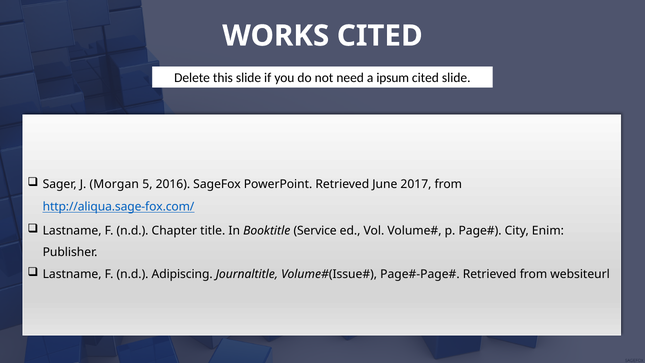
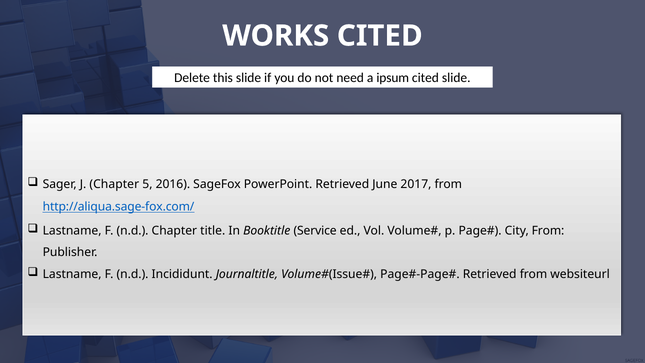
J Morgan: Morgan -> Chapter (114, 184)
City Enim: Enim -> From (548, 231)
Adipiscing: Adipiscing -> Incididunt (182, 274)
